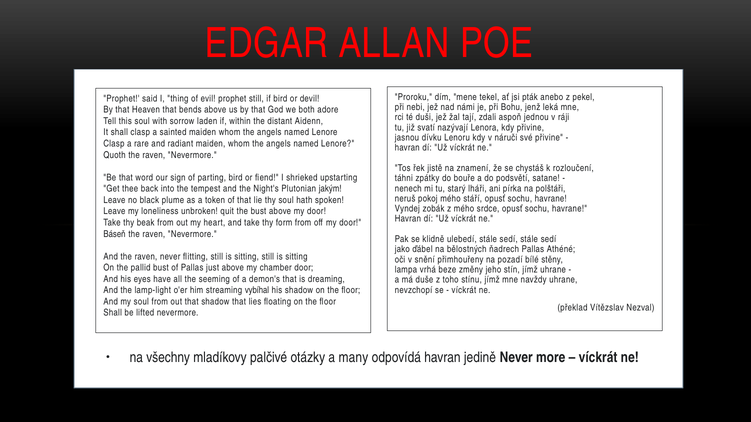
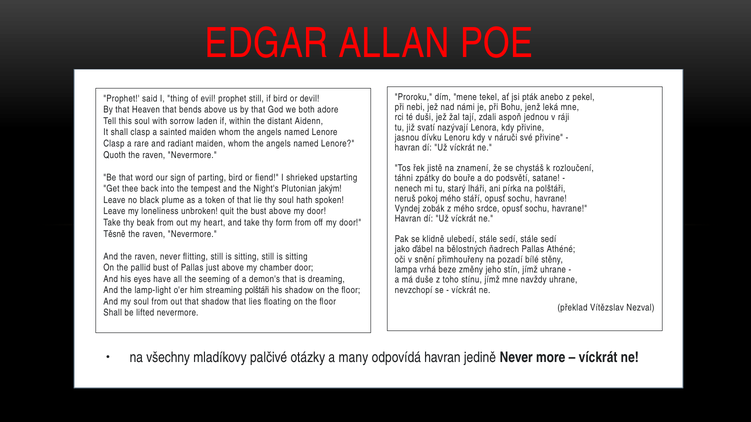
Báseň: Báseň -> Těsně (114, 234)
streaming vybíhal: vybíhal -> polštáři (257, 291)
